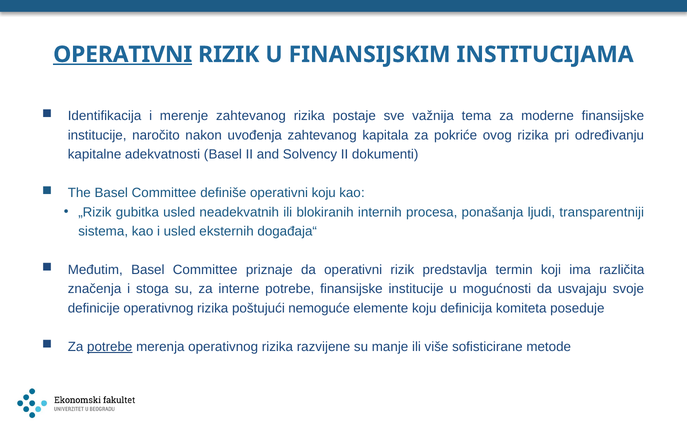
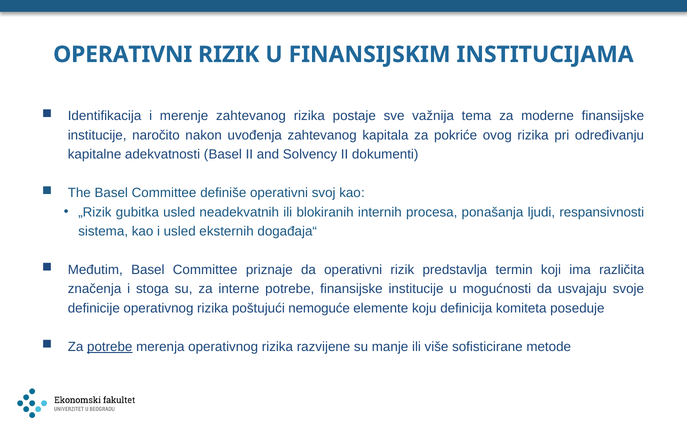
OPERATIVNI underline: present -> none (123, 55)
operativni koju: koju -> svoj (324, 193)
transparentniji: transparentniji -> respansivnosti (602, 212)
